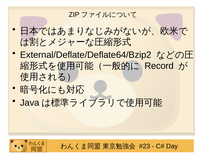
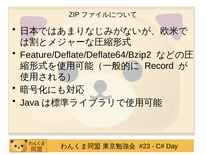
External/Deflate/Deflate64/Bzip2: External/Deflate/Deflate64/Bzip2 -> Feature/Deflate/Deflate64/Bzip2 (86, 55)
